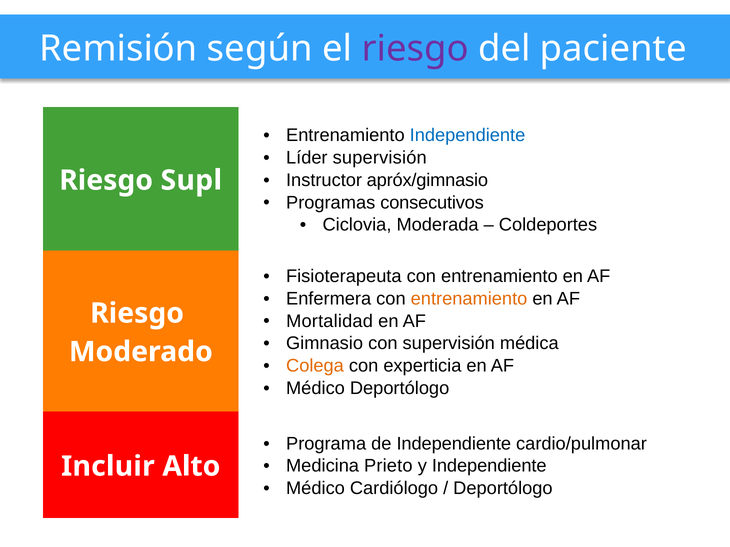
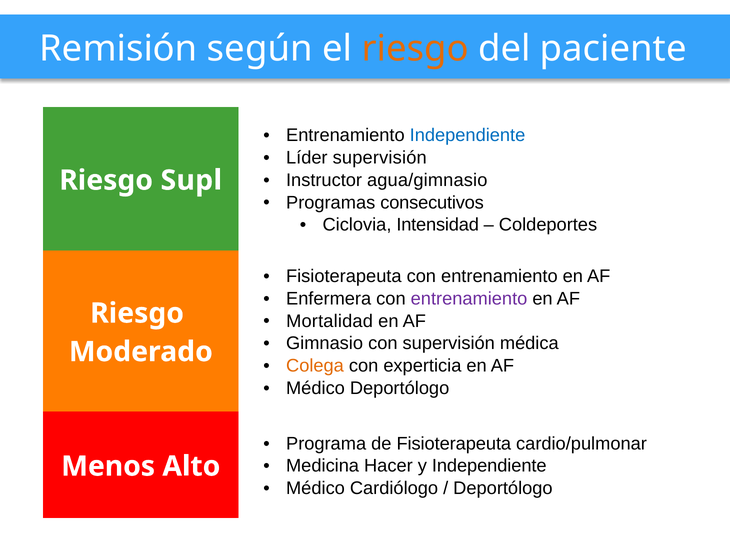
riesgo colour: purple -> orange (415, 49)
apróx/gimnasio: apróx/gimnasio -> agua/gimnasio (427, 180)
Moderada: Moderada -> Intensidad (438, 225)
entrenamiento colour: orange -> purple (469, 299)
de Independiente: Independiente -> Fisioterapeuta (454, 444)
Prieto: Prieto -> Hacer (388, 466)
Incluir: Incluir -> Menos (108, 467)
